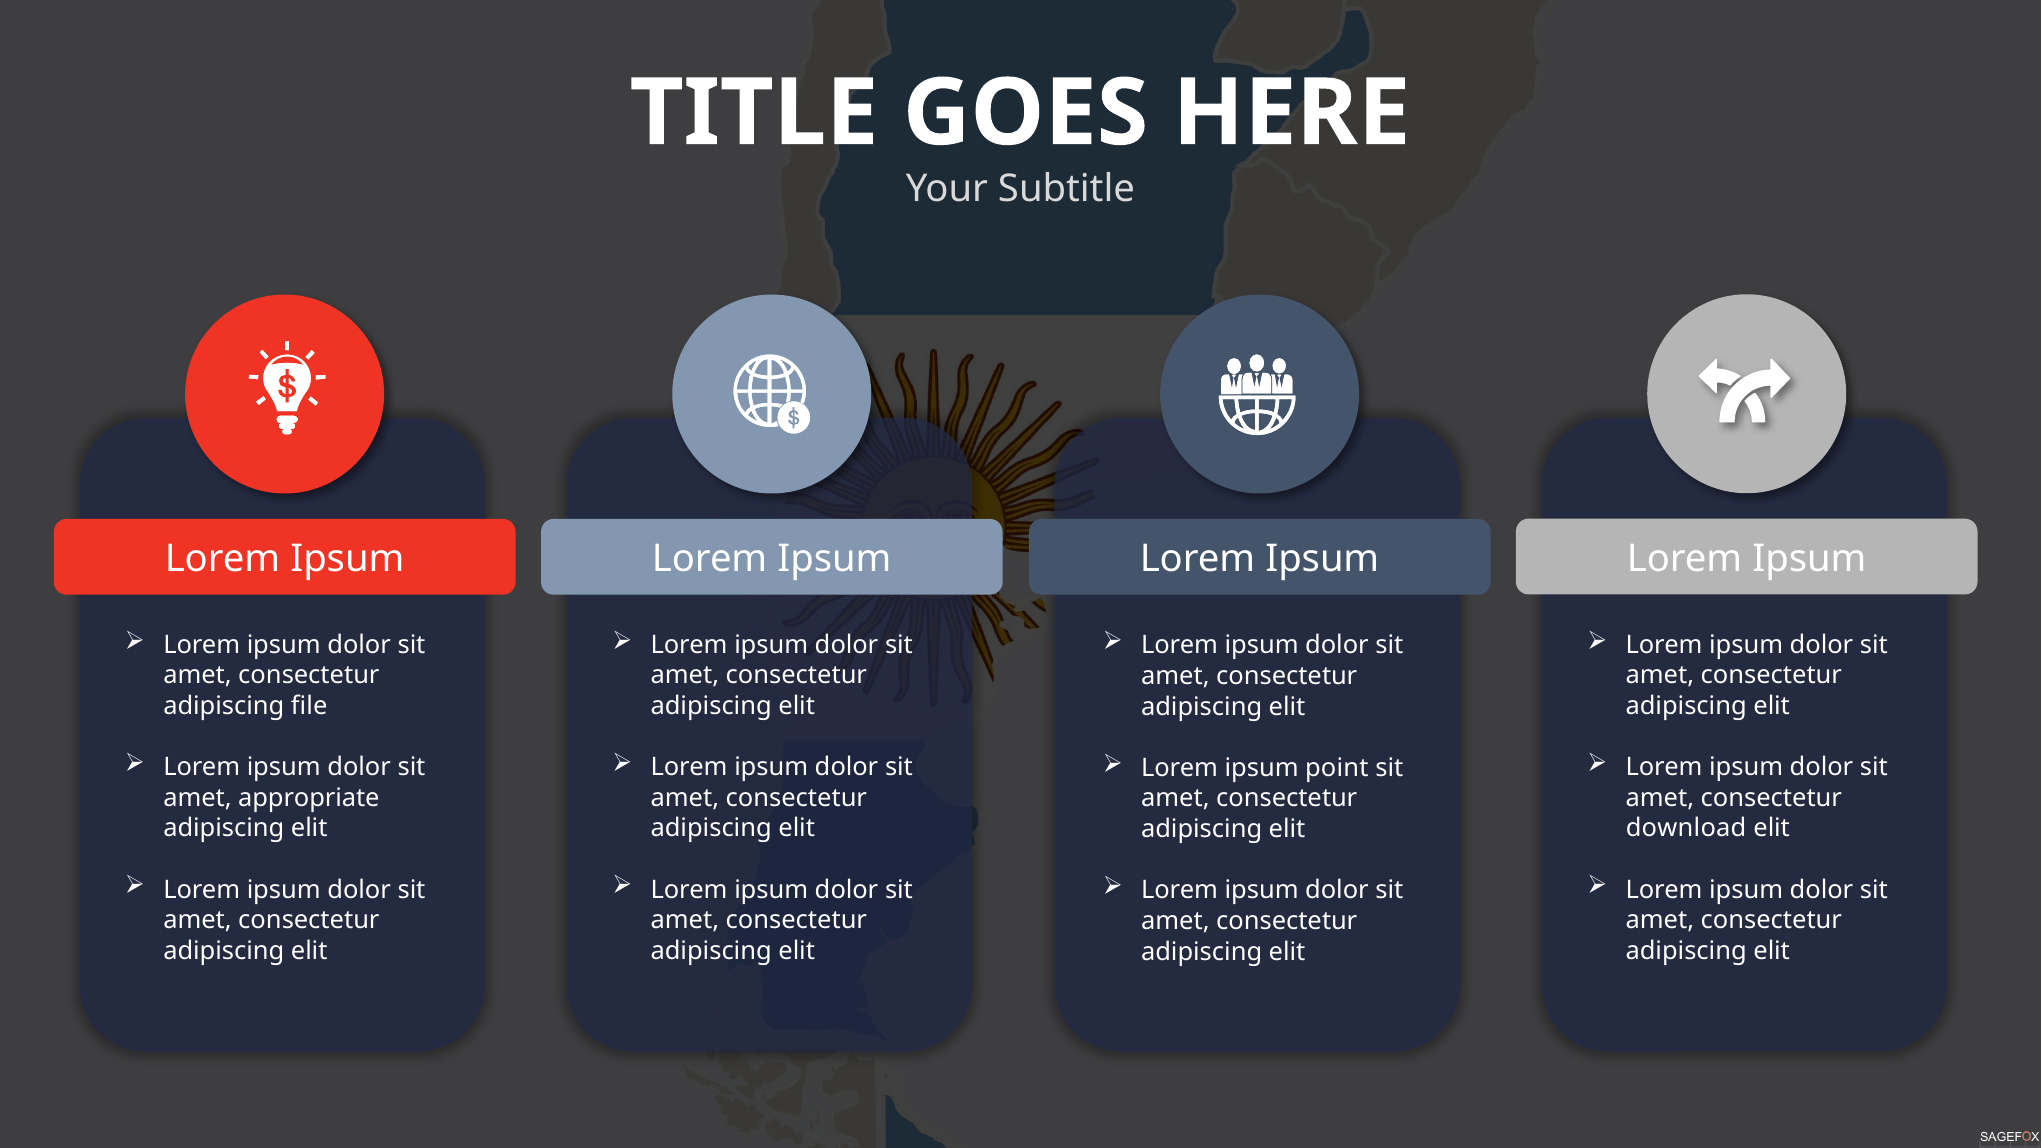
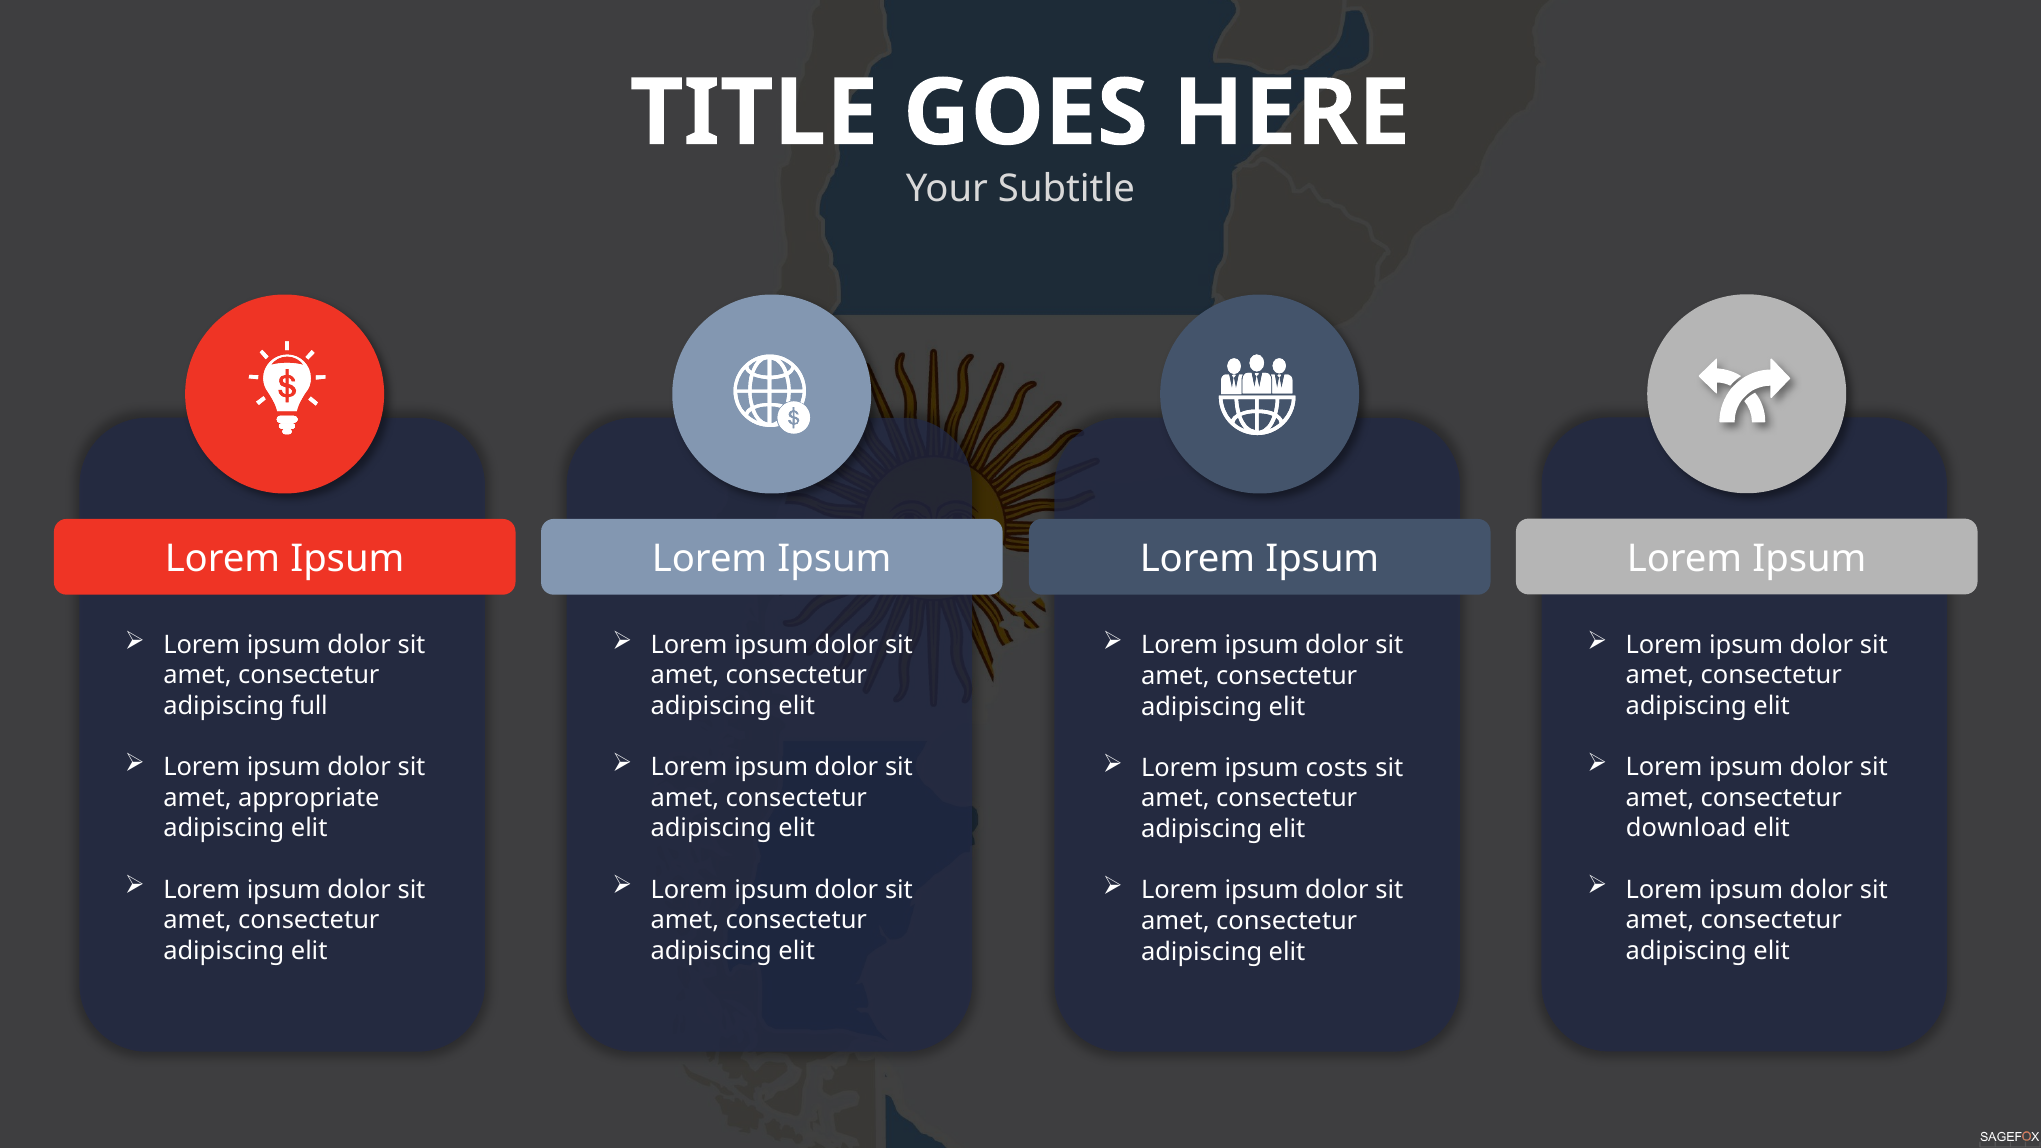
file: file -> full (309, 706)
point: point -> costs (1337, 768)
